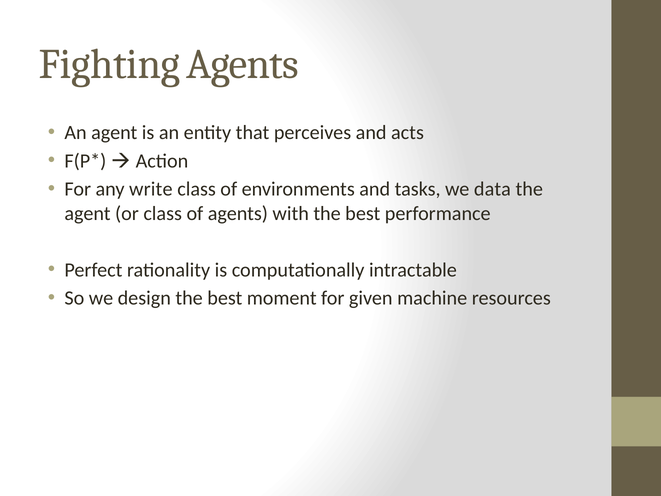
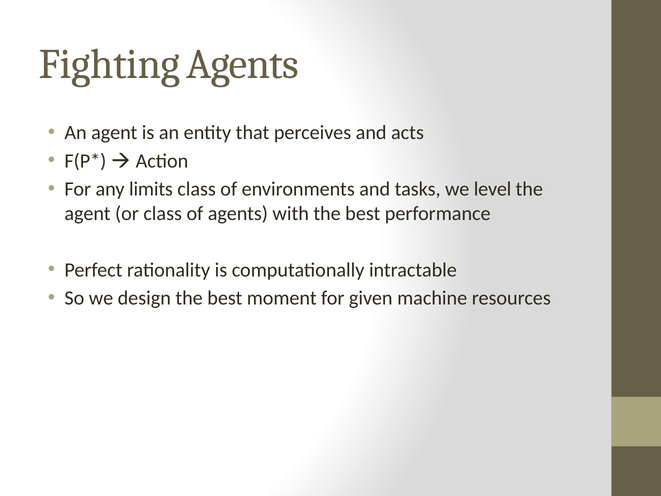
write: write -> limits (151, 189)
data: data -> level (493, 189)
